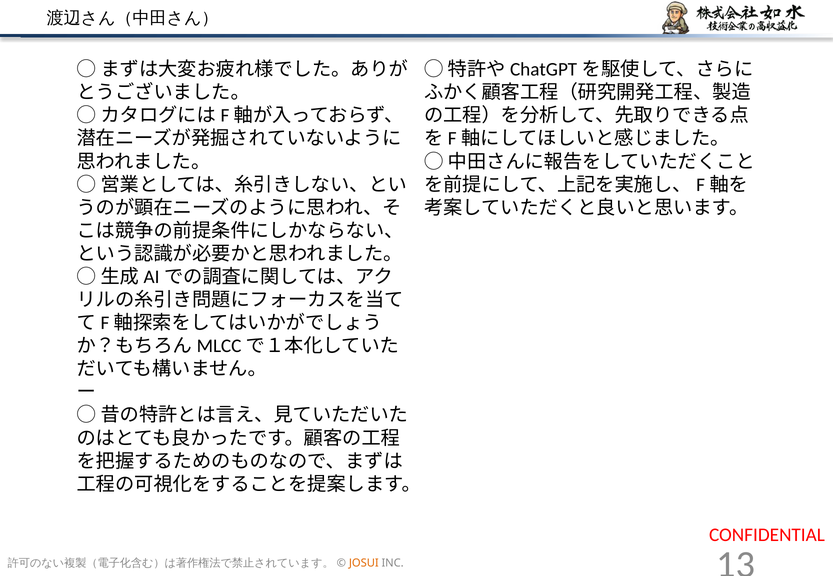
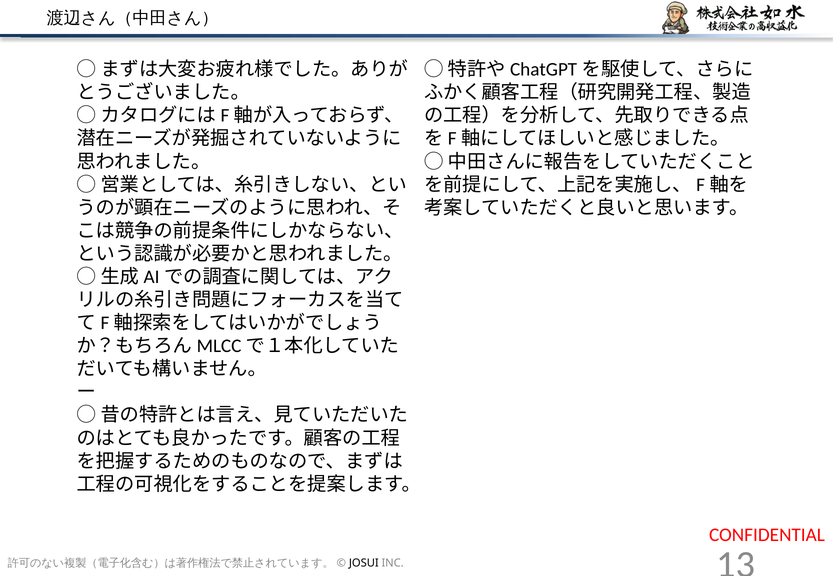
JOSUI colour: orange -> black (364, 564)
